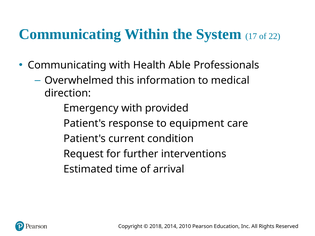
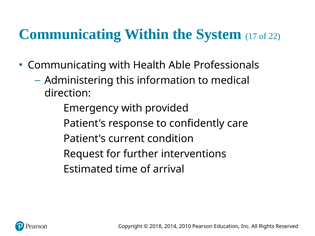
Overwhelmed: Overwhelmed -> Administering (79, 81)
equipment: equipment -> confidently (197, 124)
